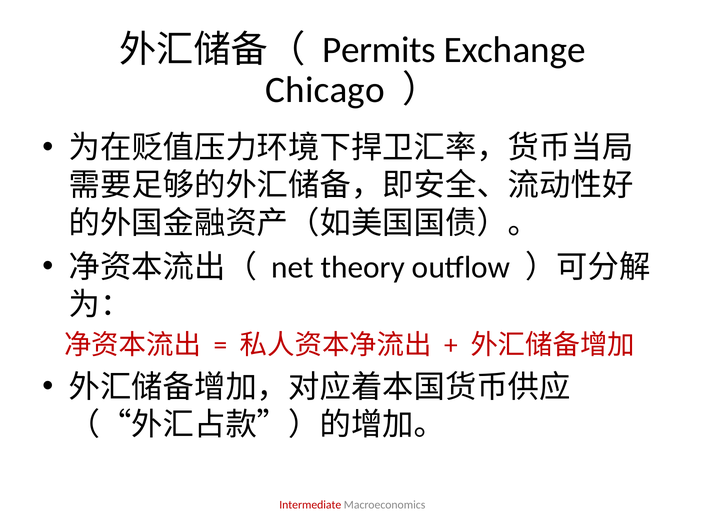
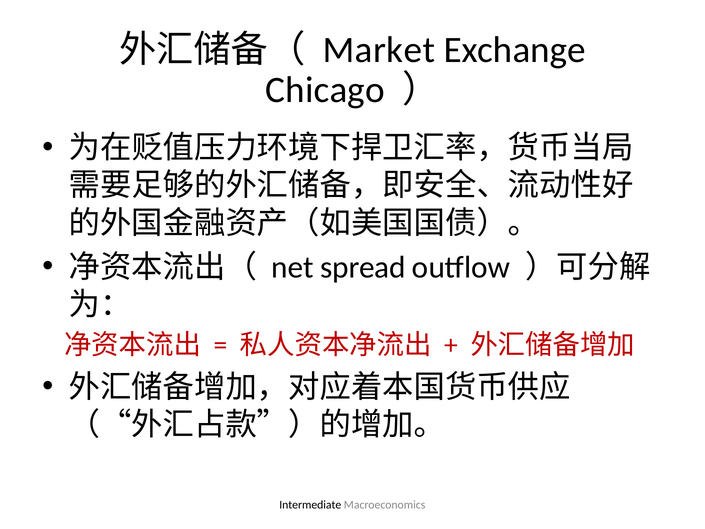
Permits: Permits -> Market (379, 50)
theory: theory -> spread (363, 267)
Intermediate colour: red -> black (310, 505)
